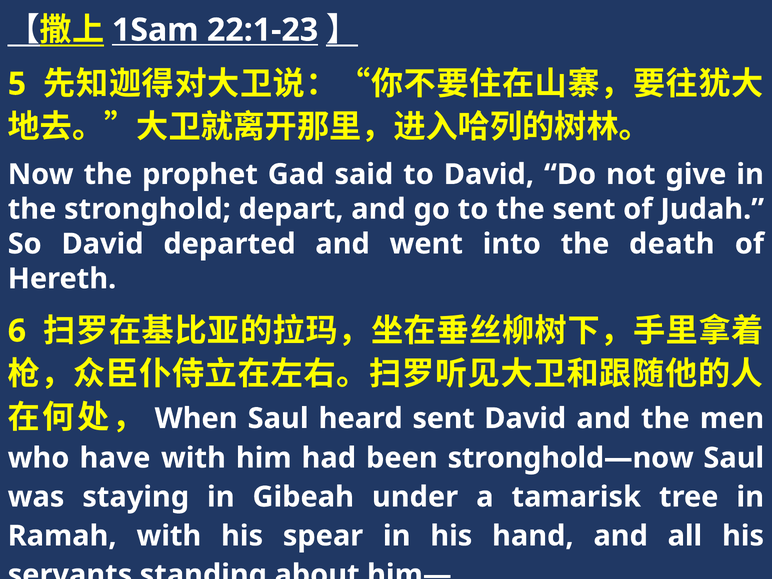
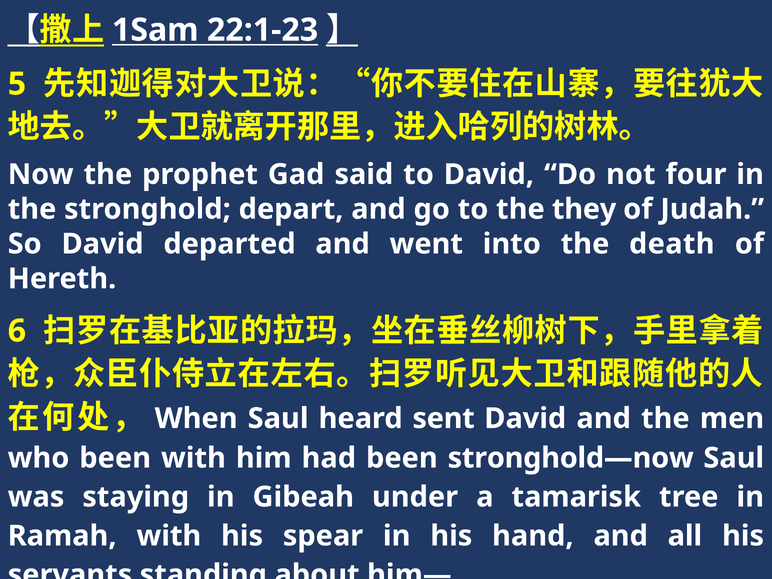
give: give -> four (696, 174)
the sent: sent -> they (584, 209)
who have: have -> been (115, 458)
